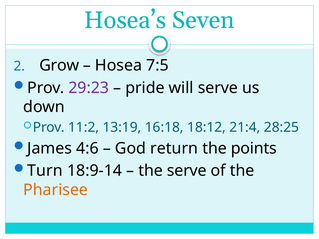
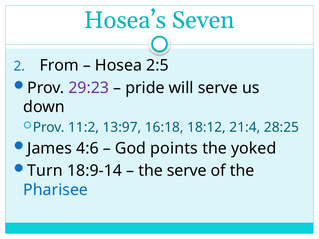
Grow: Grow -> From (59, 66)
7:5: 7:5 -> 2:5 (157, 66)
13:19: 13:19 -> 13:97 (122, 127)
return: return -> points (174, 149)
points: points -> yoked (254, 149)
Pharisee colour: orange -> blue (56, 190)
